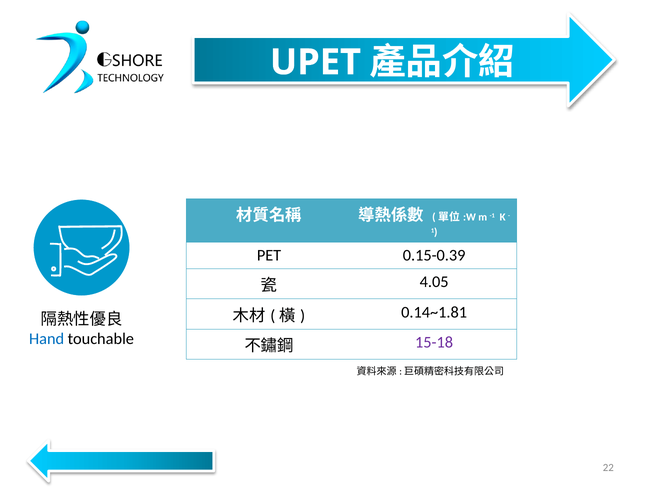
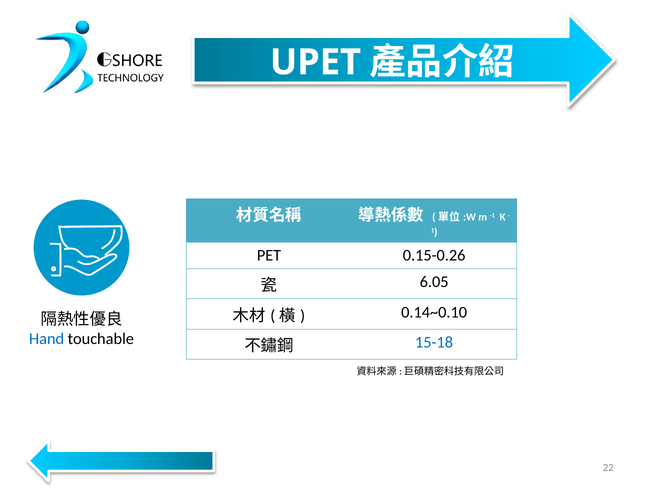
0.15-0.39: 0.15-0.39 -> 0.15-0.26 (434, 255)
4.05: 4.05 -> 6.05 (434, 282)
0.14~1.81: 0.14~1.81 -> 0.14~0.10 (434, 312)
15-18 colour: purple -> blue (434, 342)
